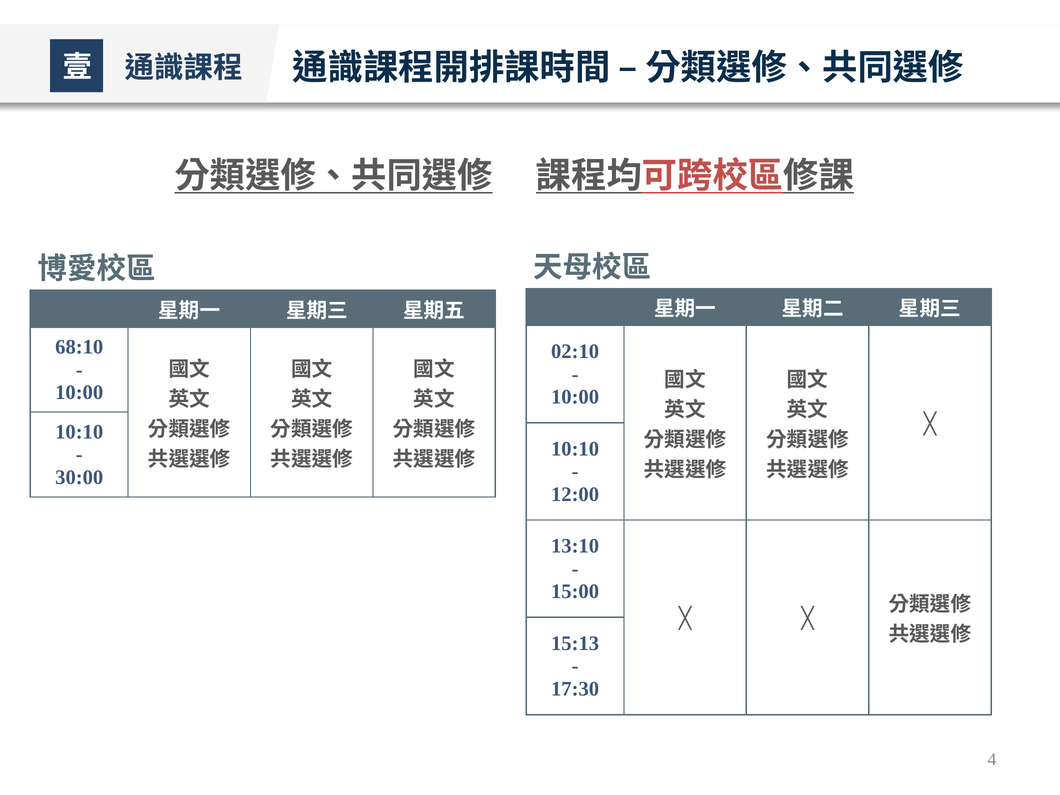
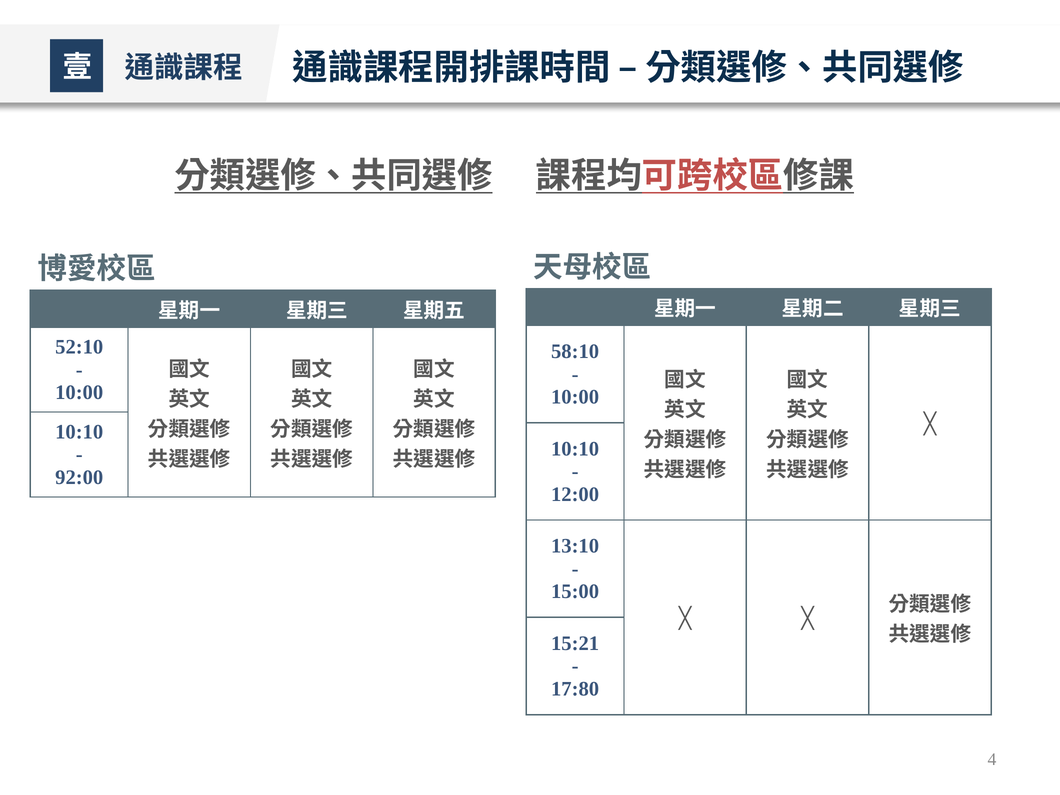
68:10: 68:10 -> 52:10 (79, 347)
02:10: 02:10 -> 58:10 (575, 351)
30:00: 30:00 -> 92:00 (79, 477)
15:13: 15:13 -> 15:21 (575, 643)
17:30: 17:30 -> 17:80 (575, 689)
